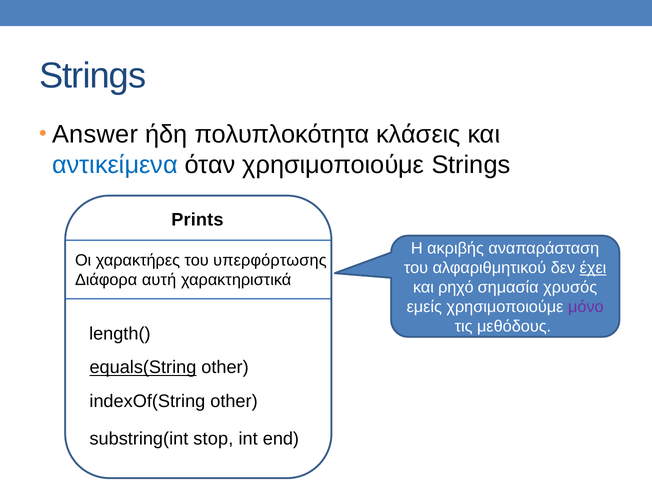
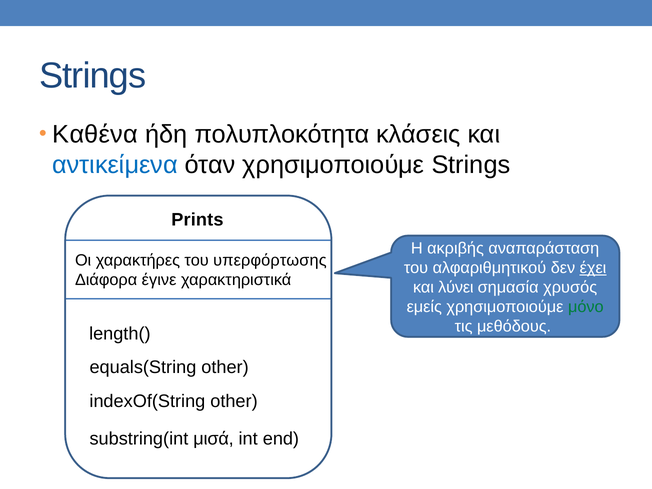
Answer: Answer -> Καθένα (95, 134)
αυτή: αυτή -> έγινε (159, 280)
ρηχό: ρηχό -> λύνει (456, 287)
μόνο colour: purple -> green (586, 307)
equals(String underline: present -> none (143, 368)
stop: stop -> μισά (214, 439)
